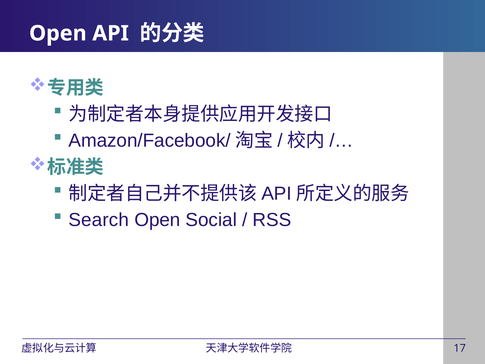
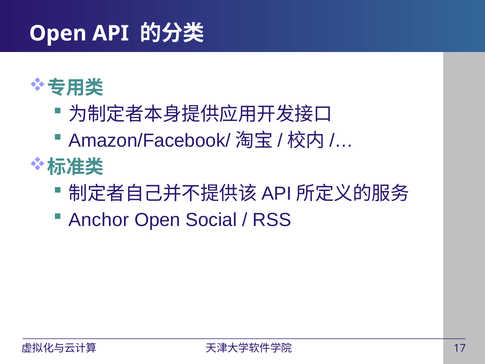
Search: Search -> Anchor (99, 220)
